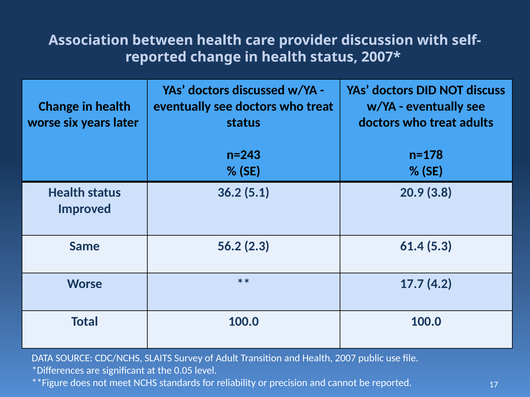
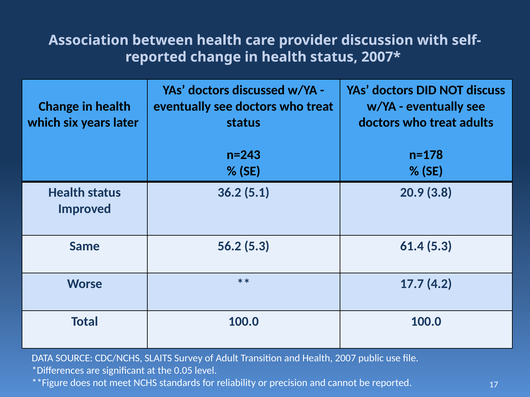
worse: worse -> which (44, 123)
56.2 2.3: 2.3 -> 5.3 (257, 247)
